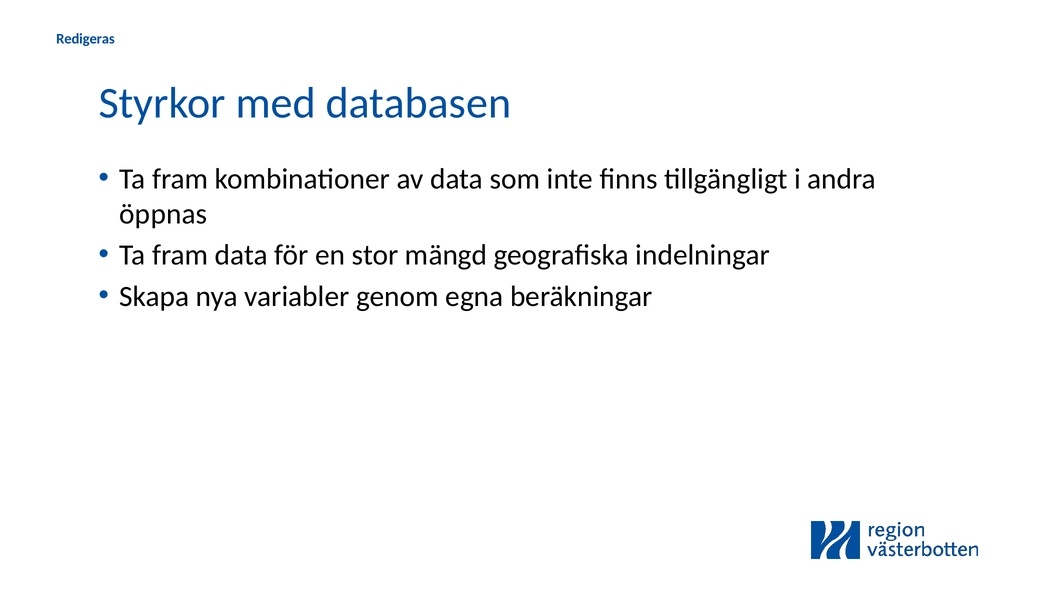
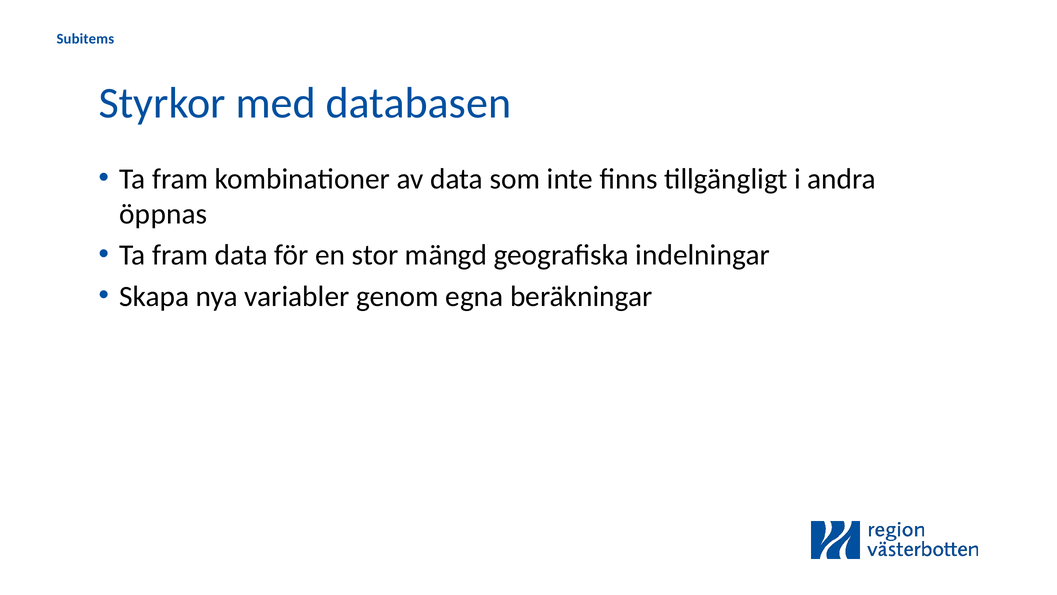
Redigeras: Redigeras -> Subitems (85, 39)
